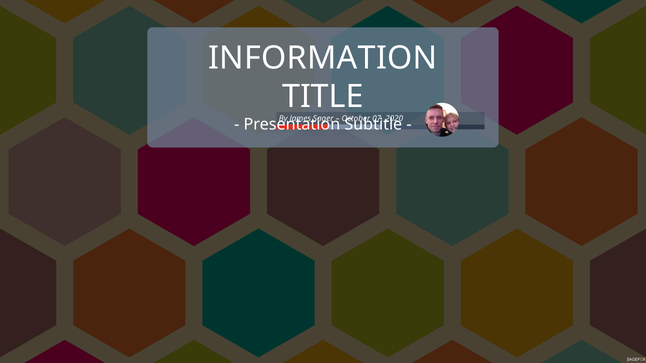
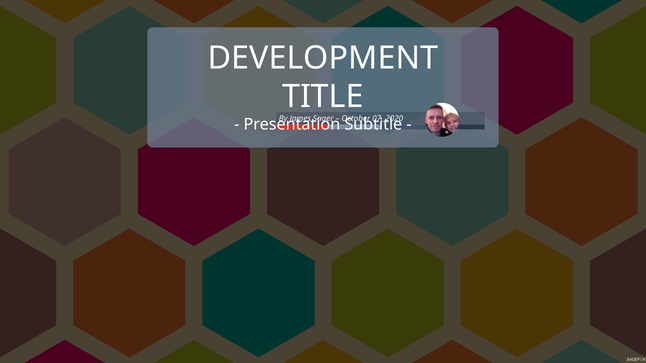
INFORMATION: INFORMATION -> DEVELOPMENT (323, 58)
